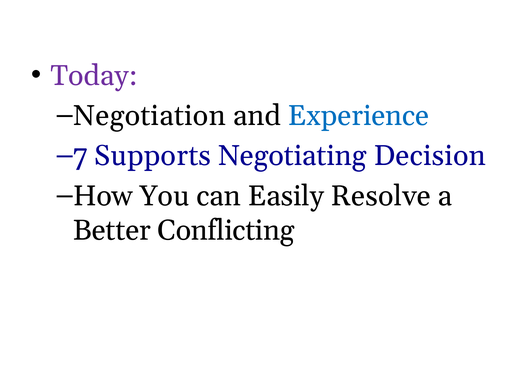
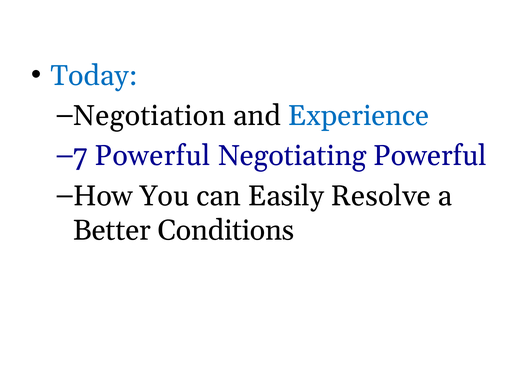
Today colour: purple -> blue (94, 76)
7 Supports: Supports -> Powerful (153, 156)
Negotiating Decision: Decision -> Powerful (430, 156)
Conflicting: Conflicting -> Conditions (226, 231)
